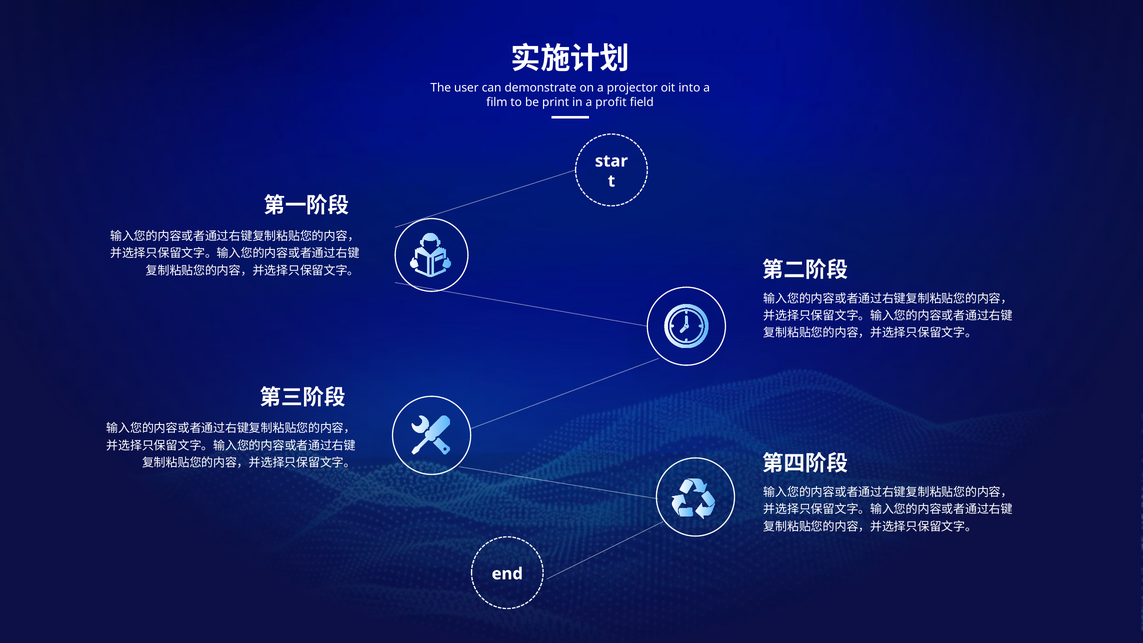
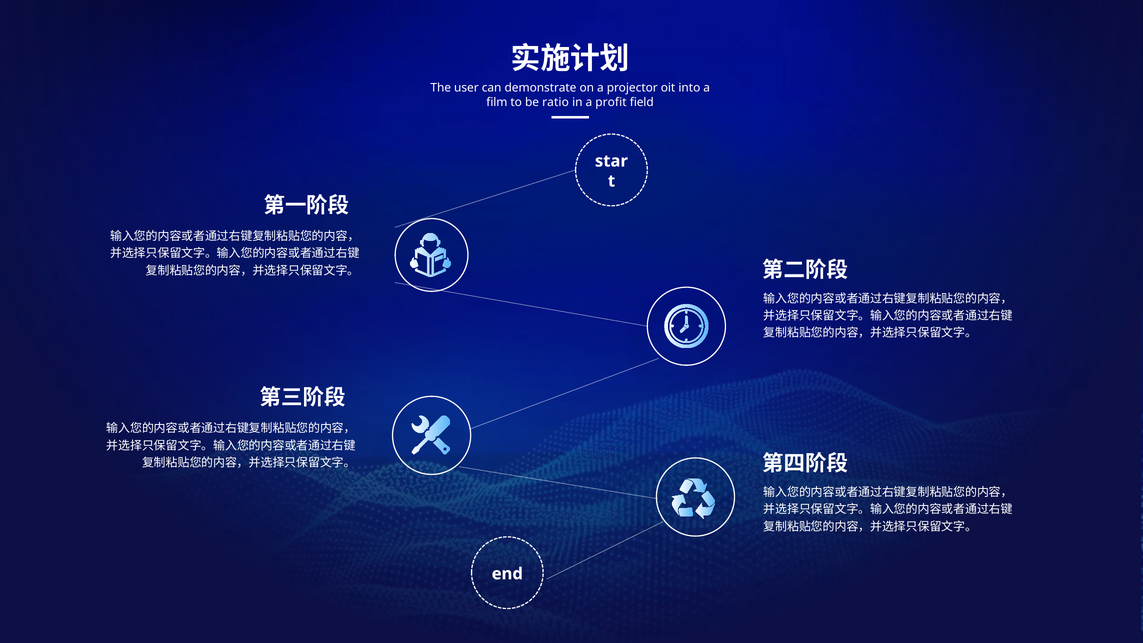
print: print -> ratio (556, 102)
